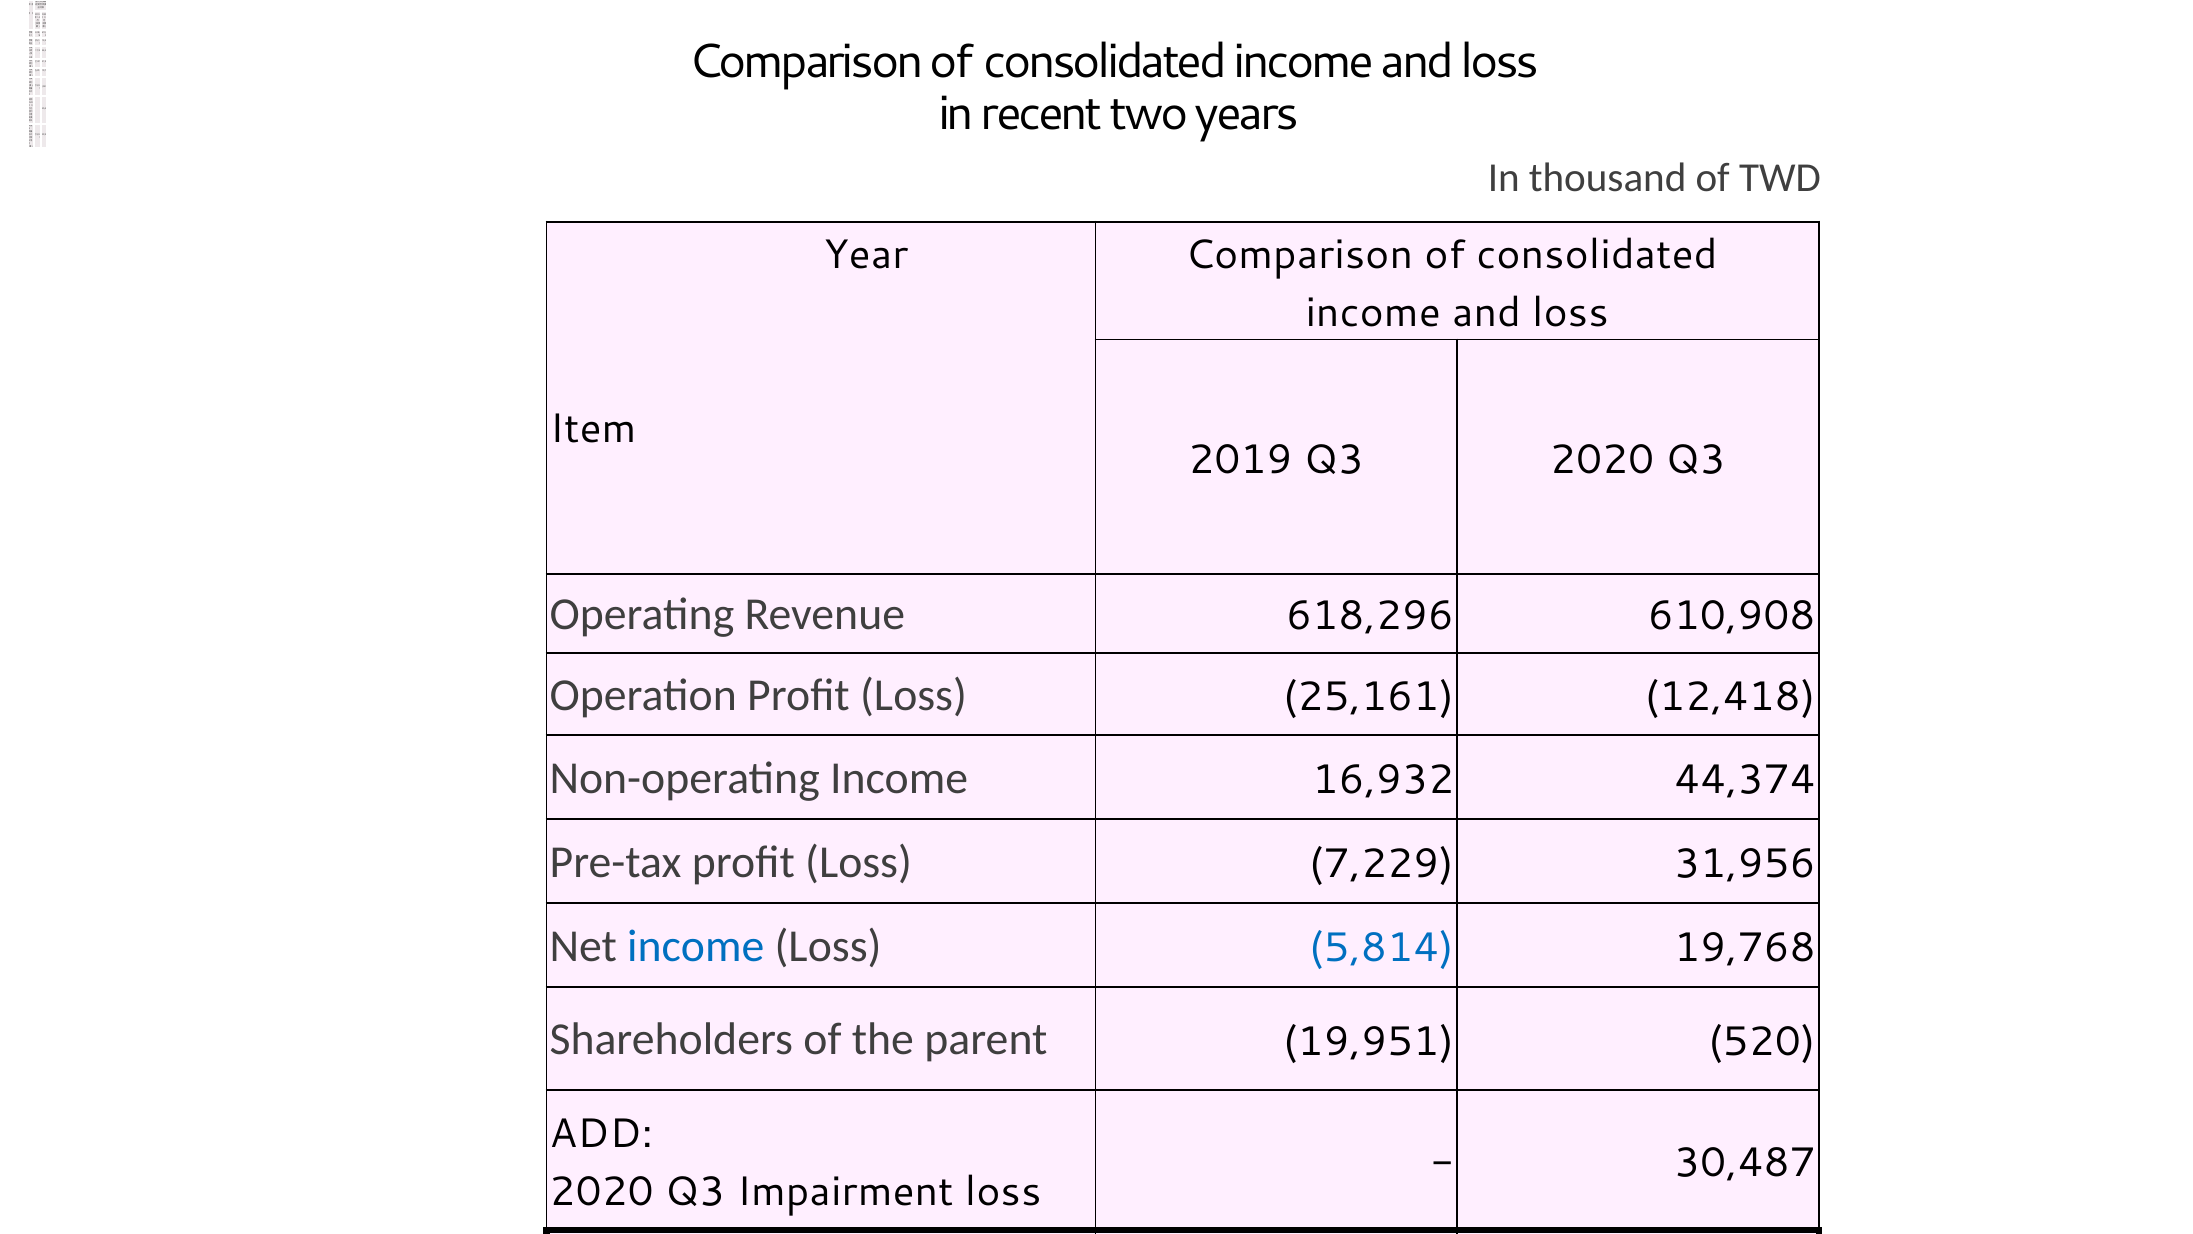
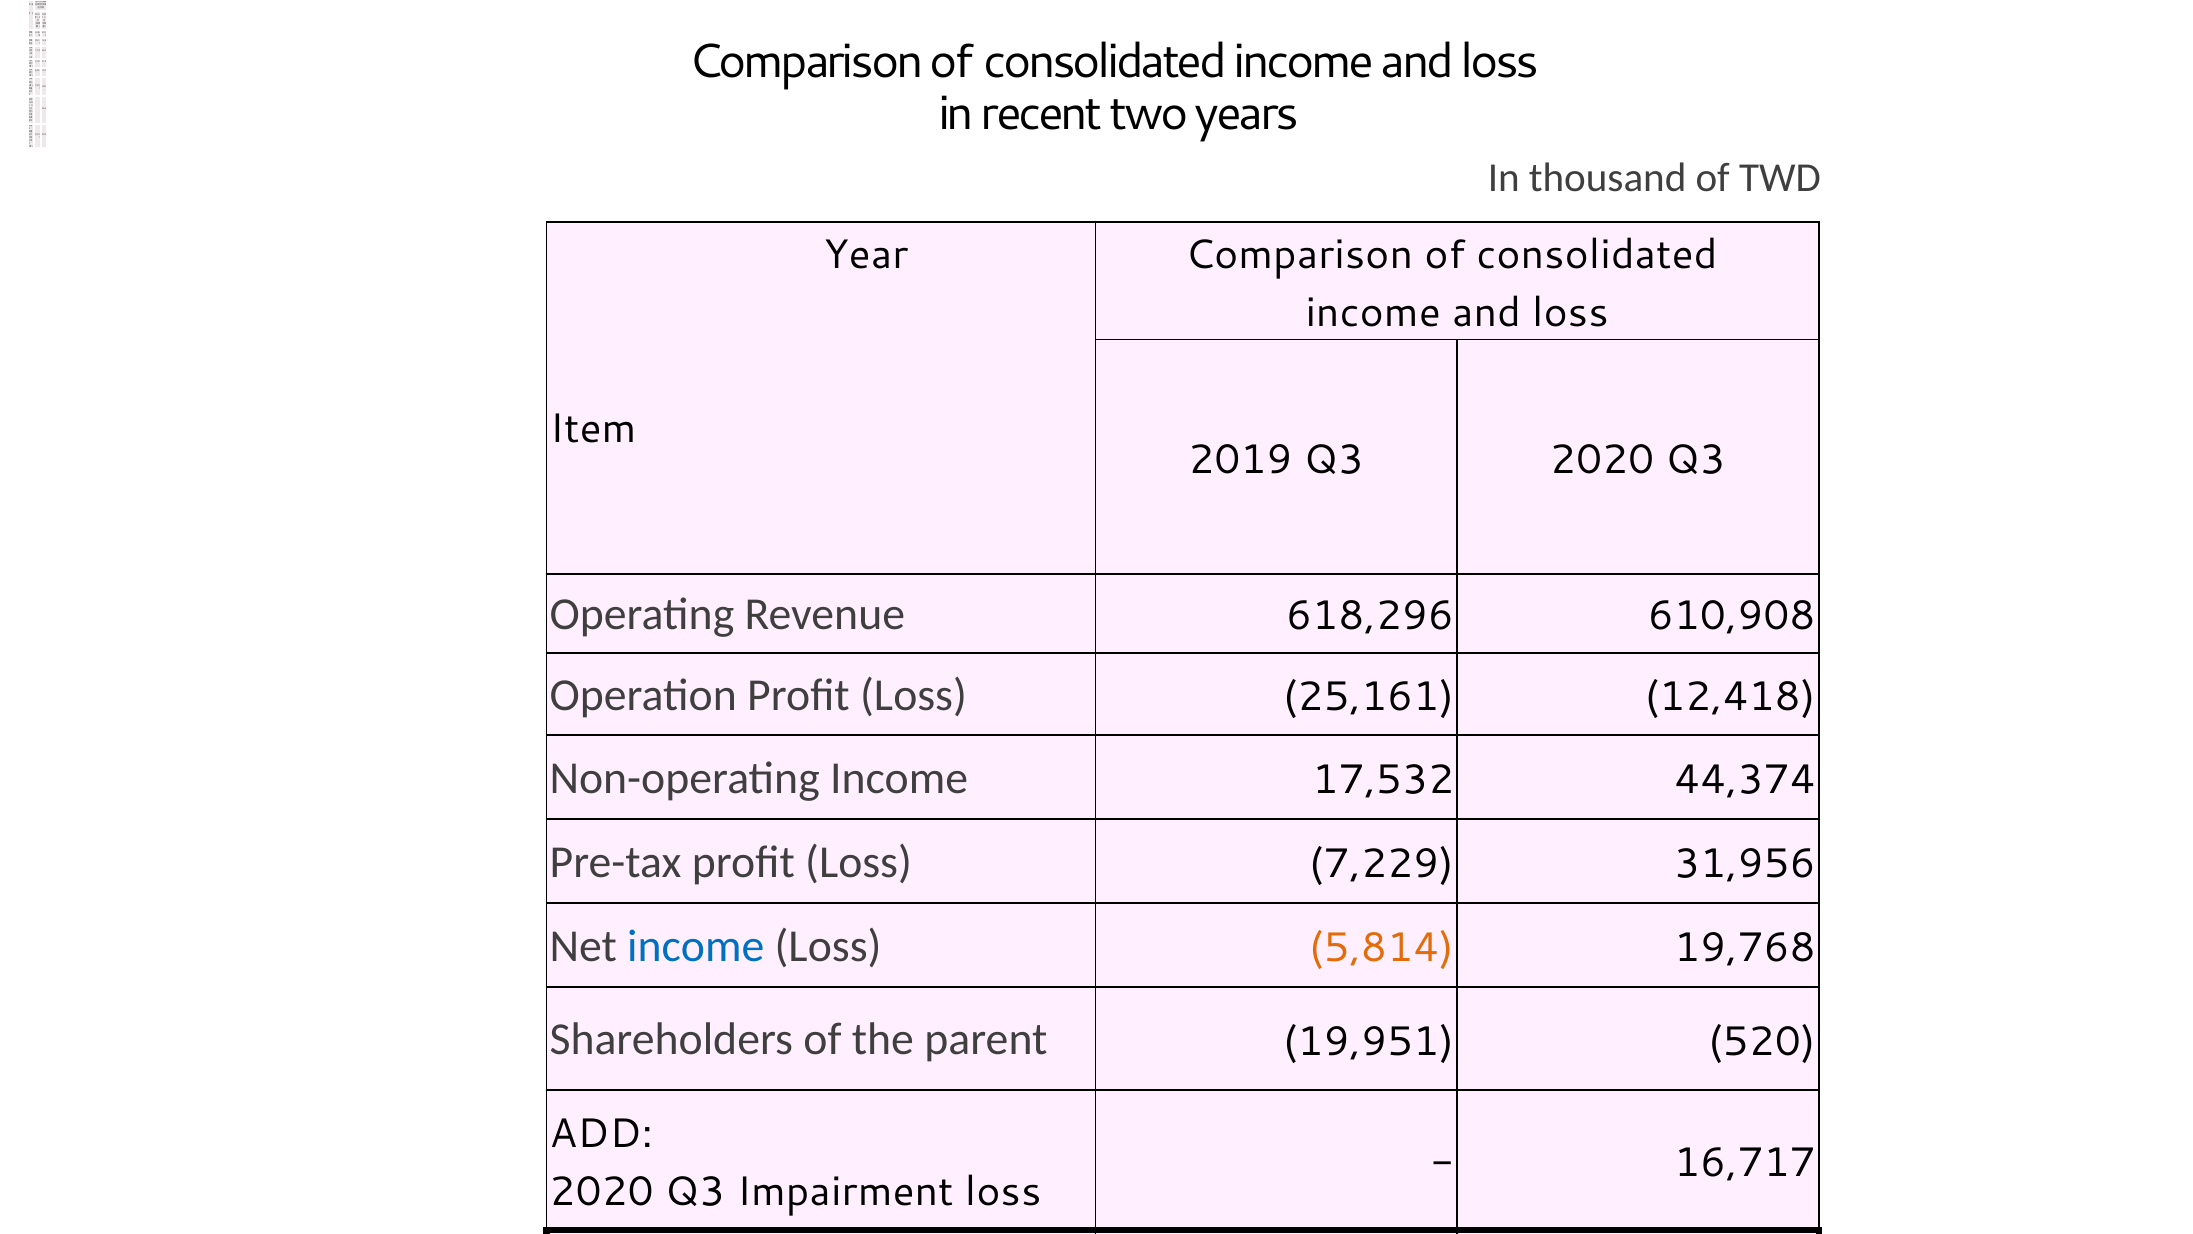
16,932: 16,932 -> 17,532 (1383, 780)
5,814 colour: blue -> orange (1381, 947)
30,487: 30,487 -> 16,717 (1745, 1163)
